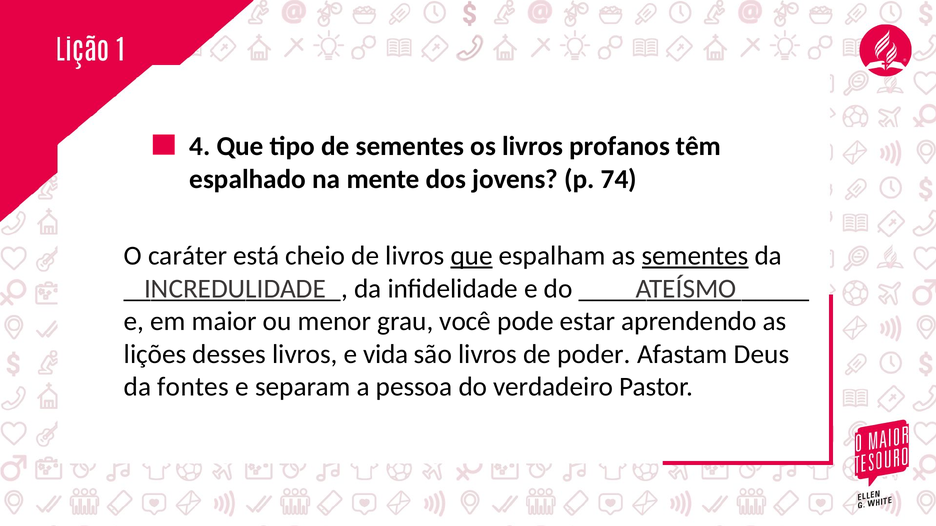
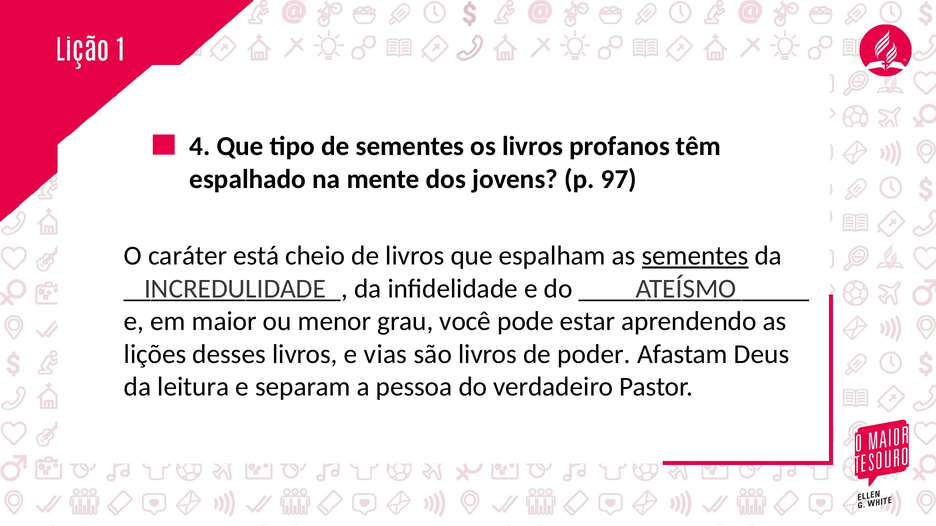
74: 74 -> 97 (619, 179)
que underline: present -> none (472, 256)
vida: vida -> vias (385, 354)
fontes: fontes -> leitura (193, 387)
